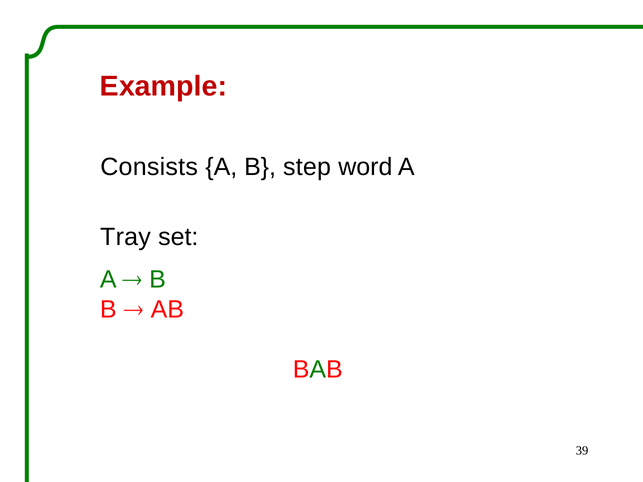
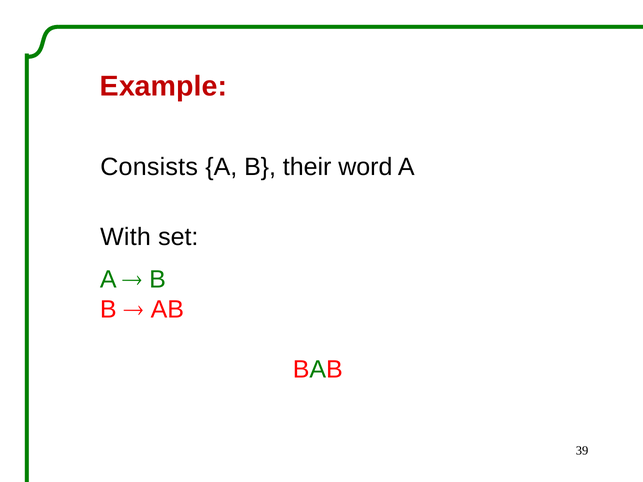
step: step -> their (307, 167)
Tray: Tray -> With (125, 237)
